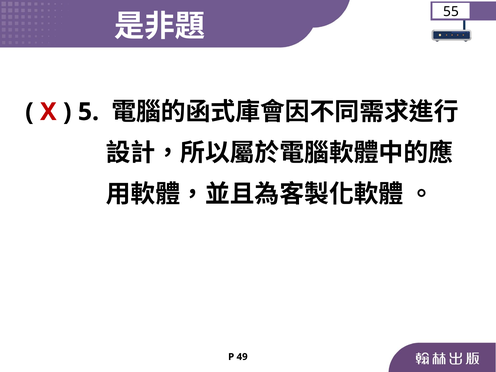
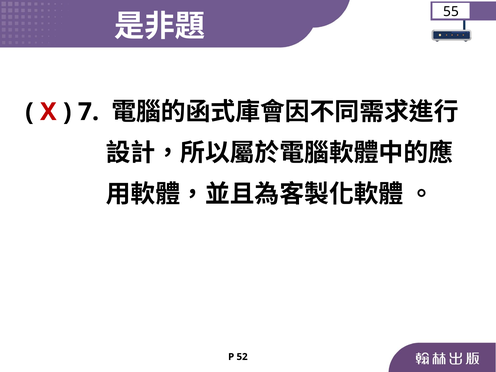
5: 5 -> 7 (88, 112)
49: 49 -> 52 (242, 357)
